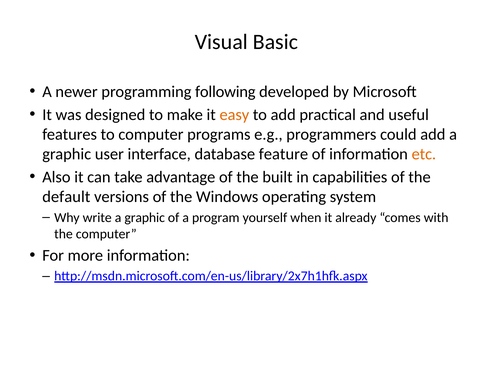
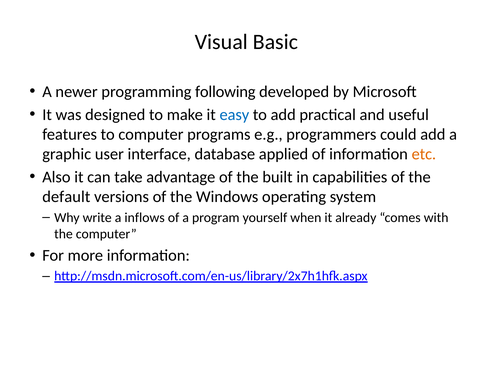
easy colour: orange -> blue (234, 115)
feature: feature -> applied (283, 154)
write a graphic: graphic -> inflows (145, 217)
